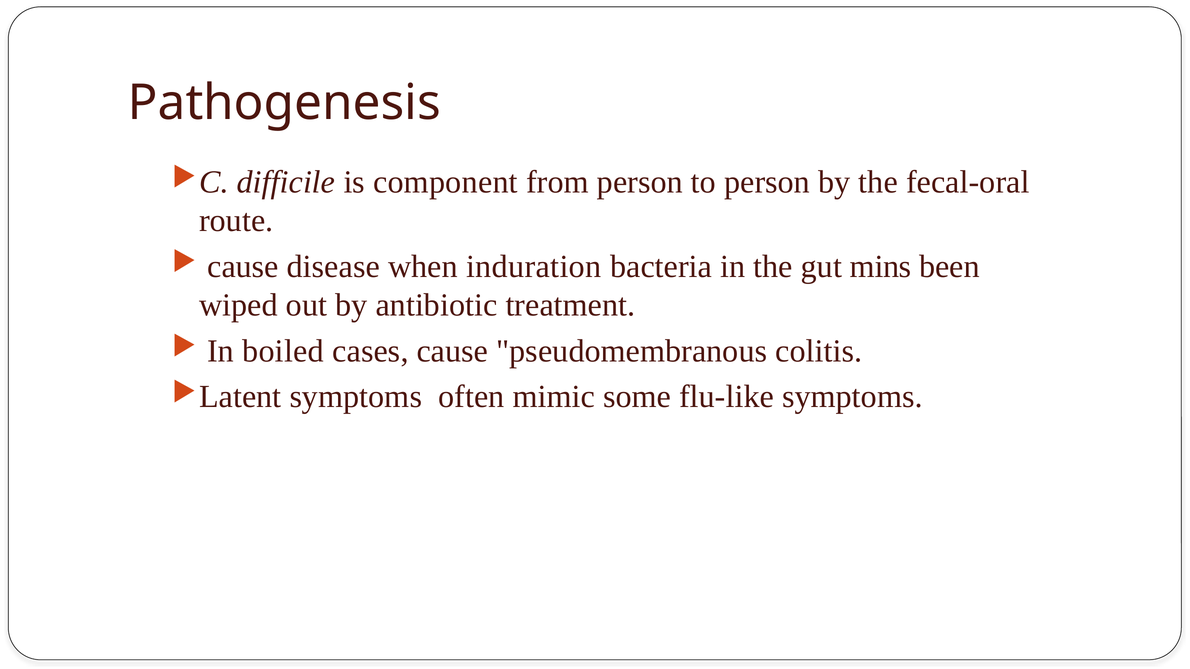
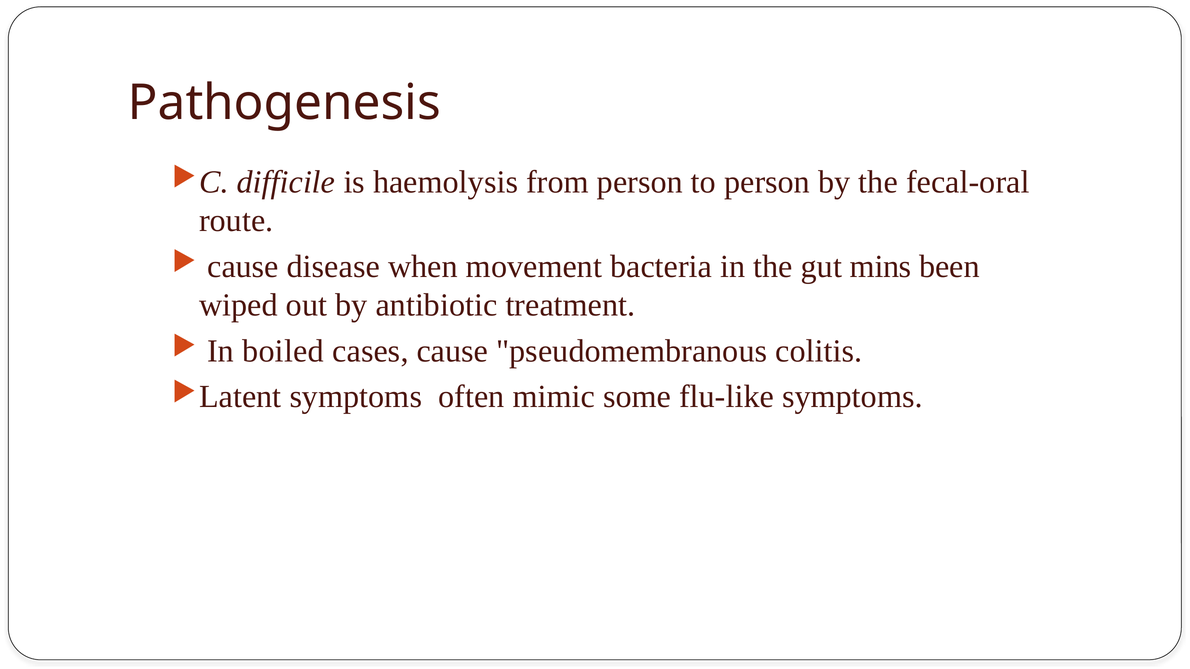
component: component -> haemolysis (446, 182)
induration: induration -> movement (534, 267)
